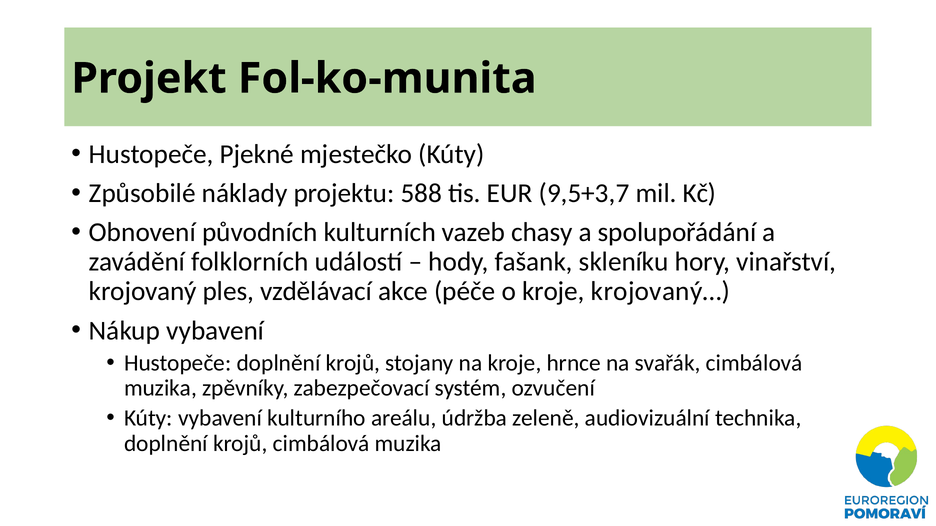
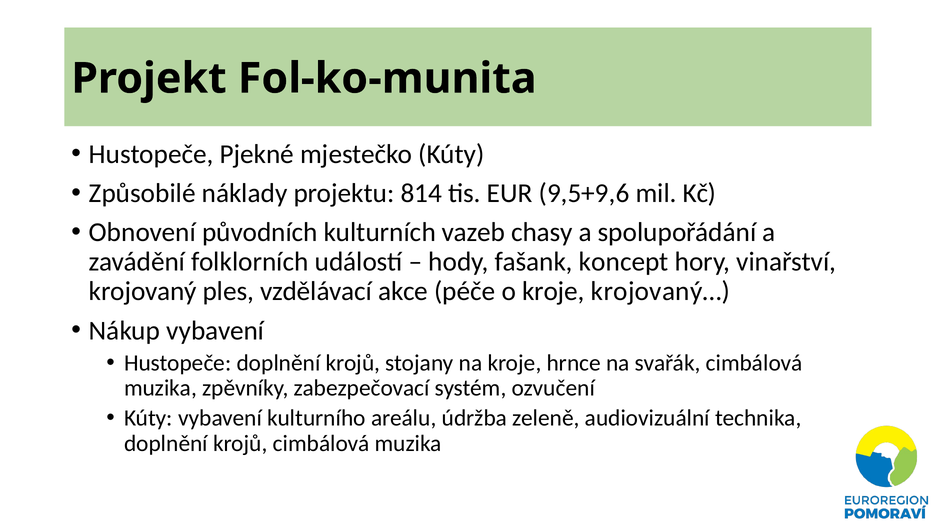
588: 588 -> 814 (421, 193)
9,5+3,7: 9,5+3,7 -> 9,5+9,6 (584, 193)
skleníku: skleníku -> koncept (624, 262)
